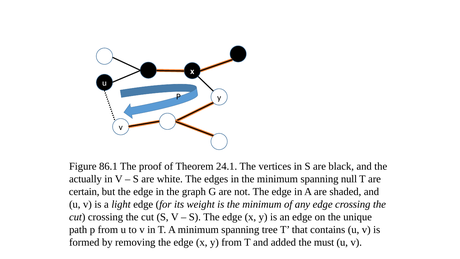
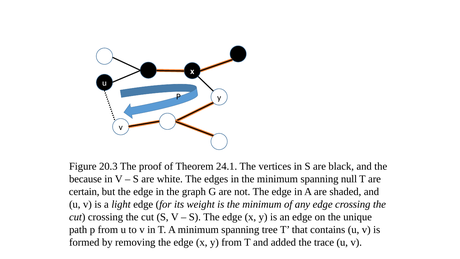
86.1: 86.1 -> 20.3 (108, 166)
actually: actually -> because (85, 179)
must: must -> trace (324, 242)
